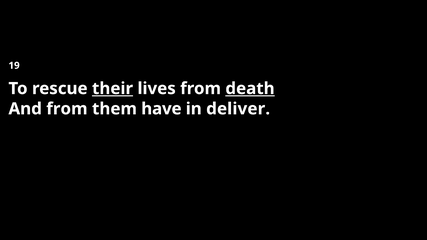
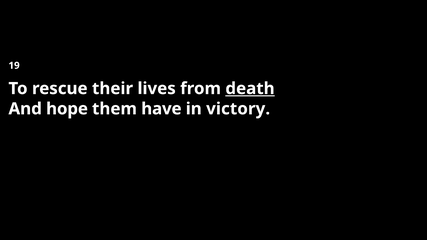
their underline: present -> none (113, 89)
And from: from -> hope (67, 109)
deliver: deliver -> victory (238, 109)
